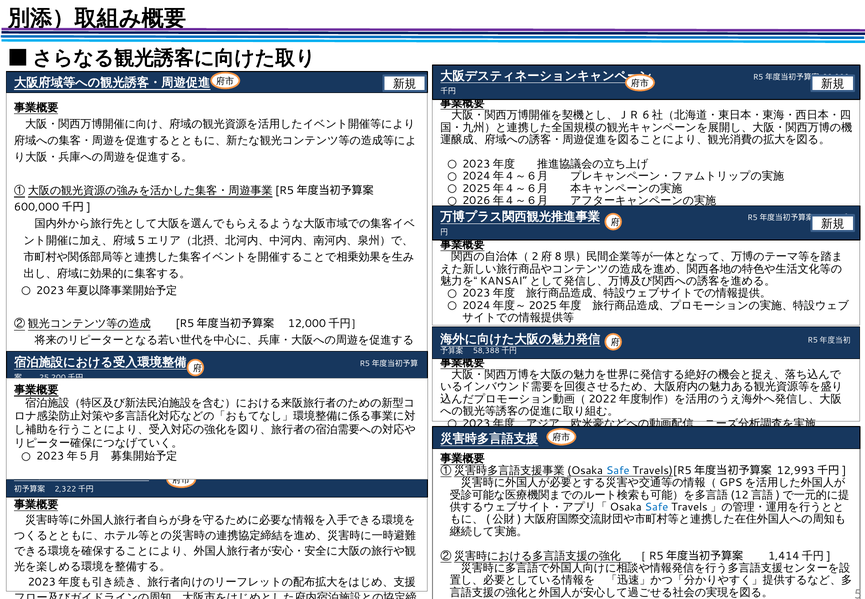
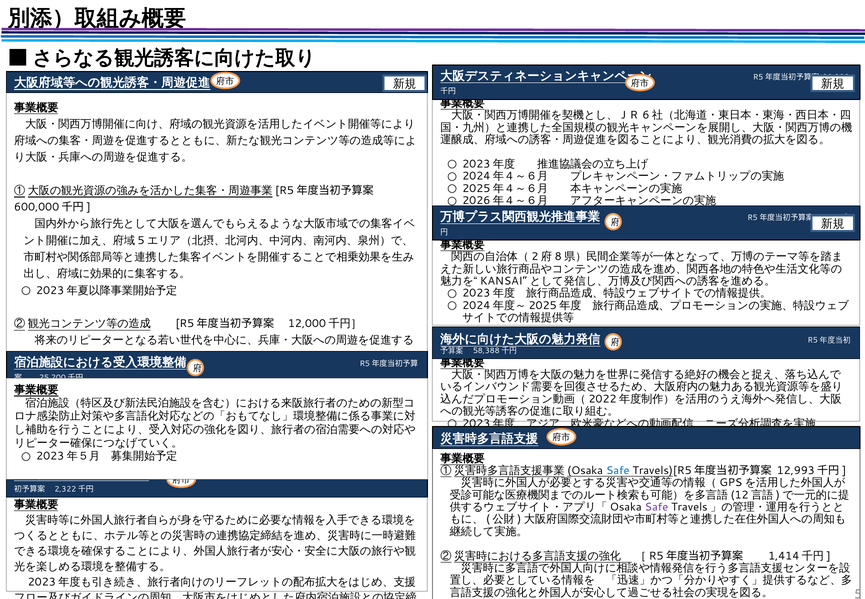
Safe colour: blue -> purple (656, 507)
